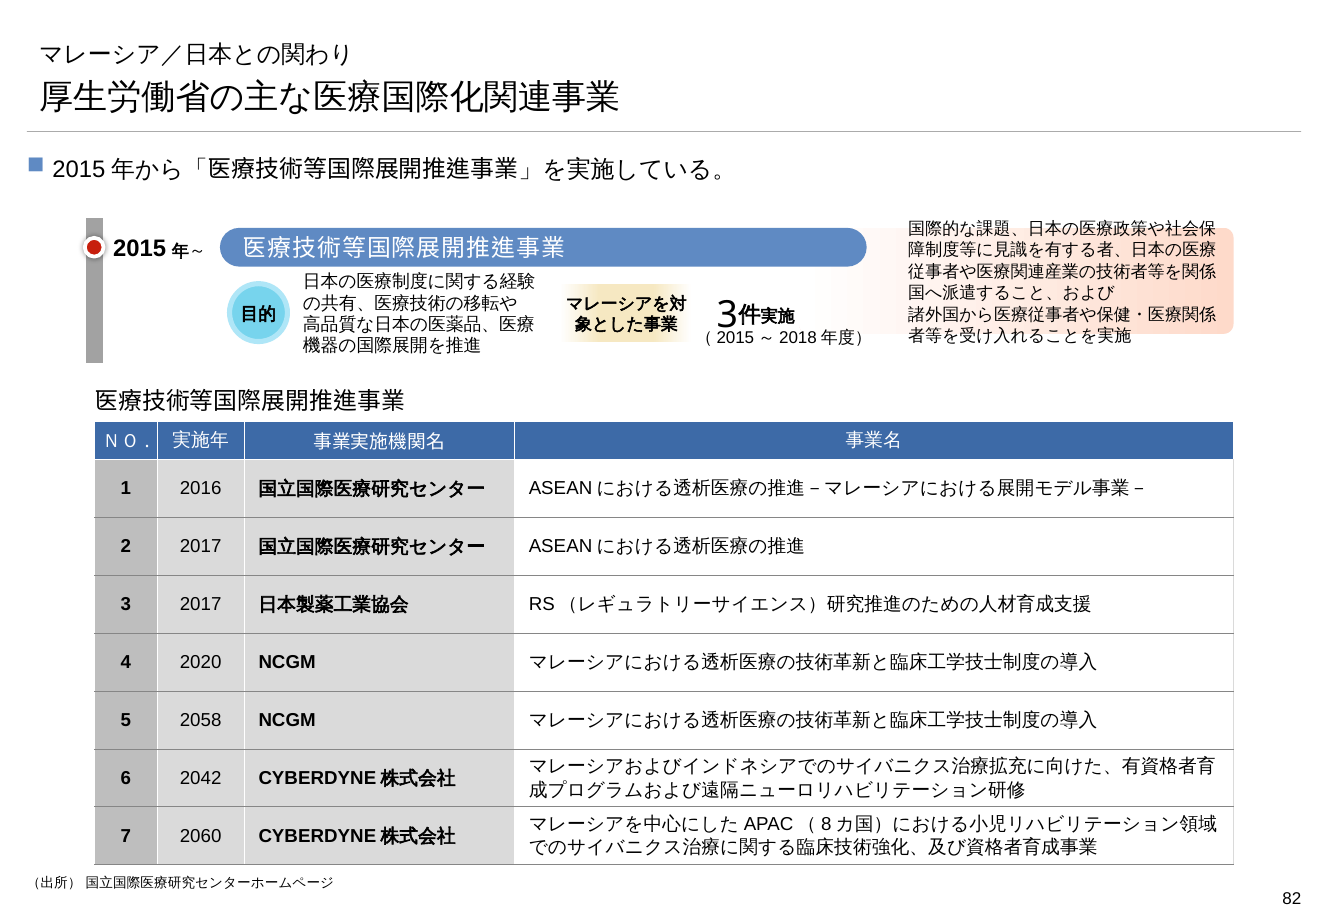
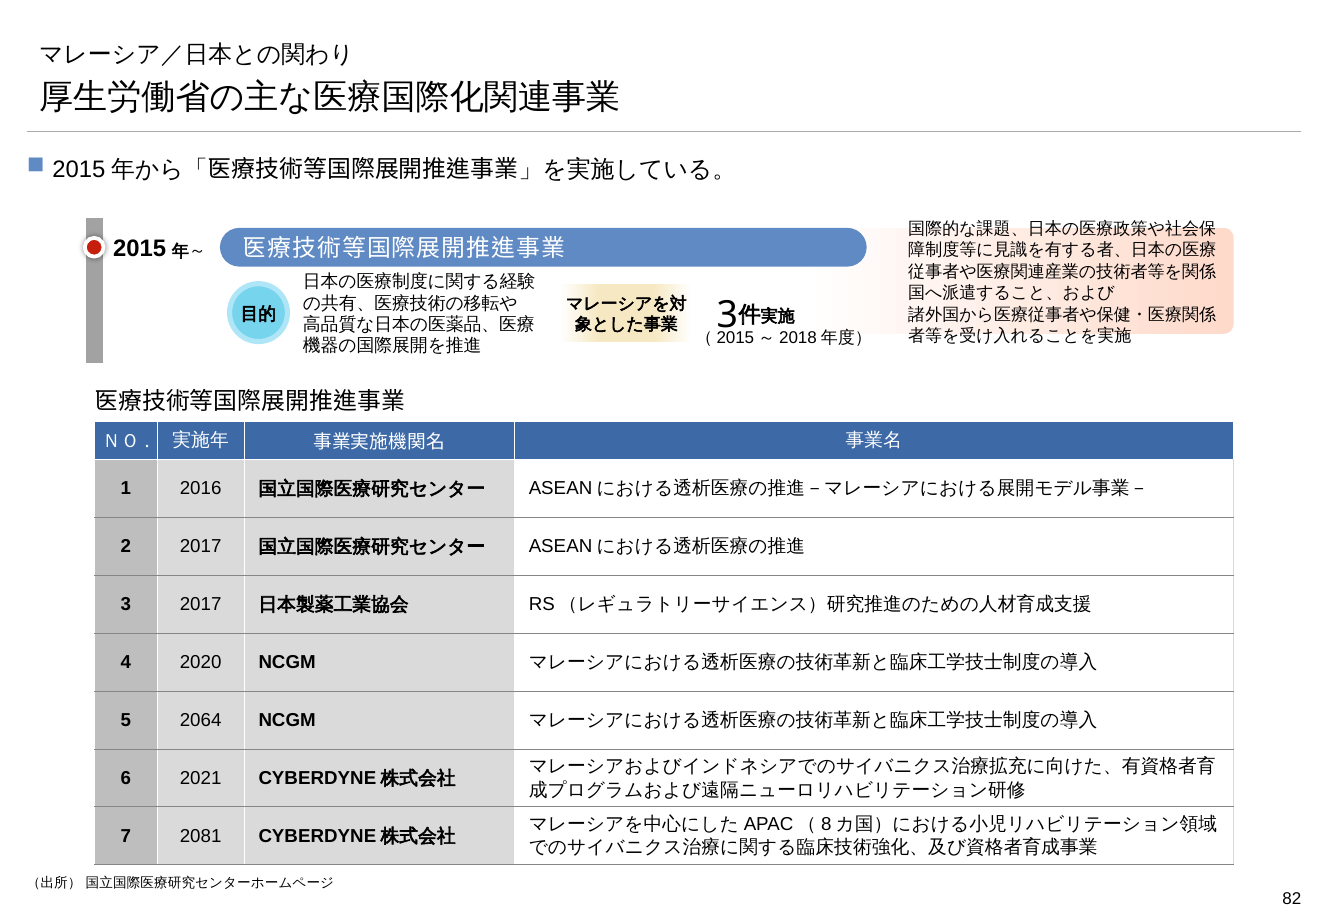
2058: 2058 -> 2064 (201, 721)
2042: 2042 -> 2021 (201, 779)
2060: 2060 -> 2081 (201, 836)
